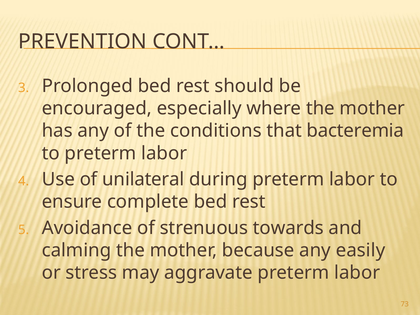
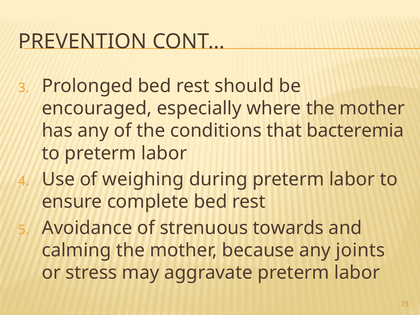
unilateral: unilateral -> weighing (143, 179)
easily: easily -> joints (361, 250)
